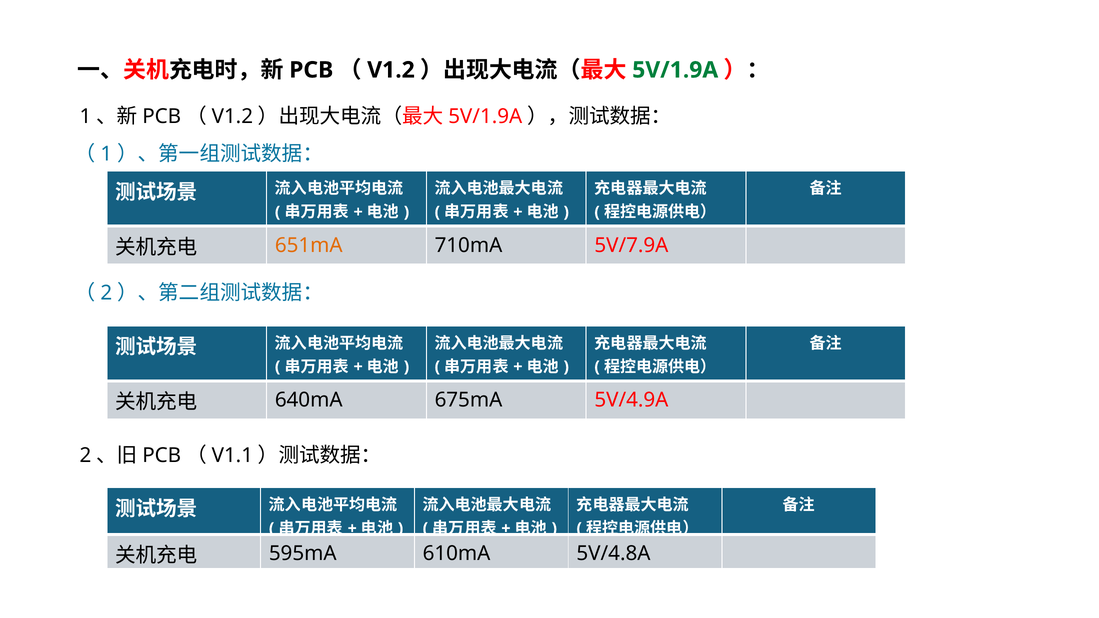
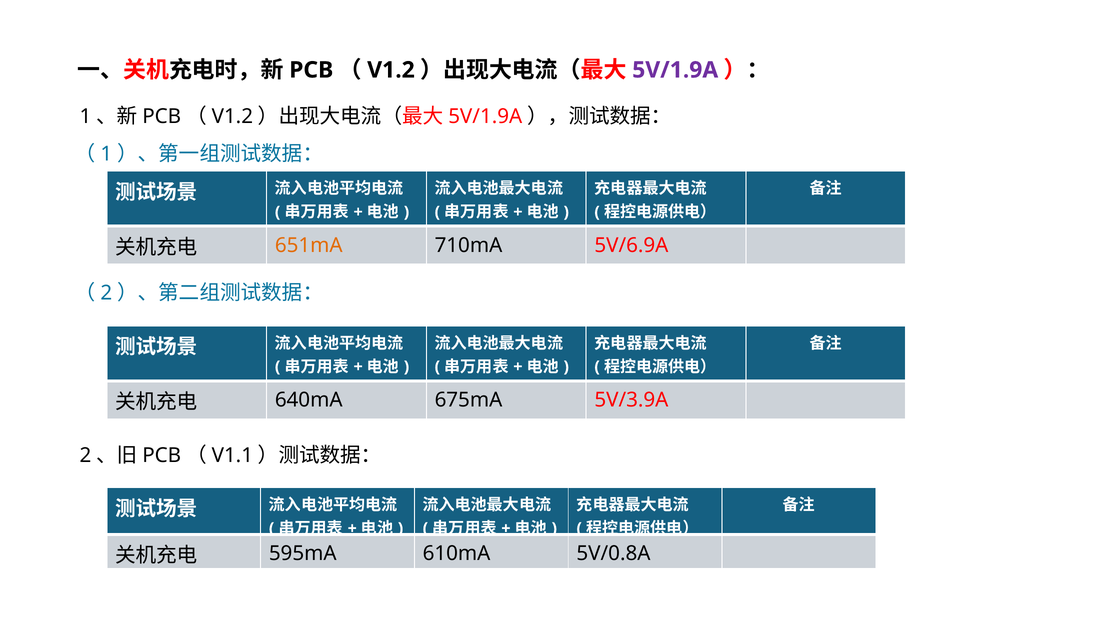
5V/1.9A colour: green -> purple (675, 70)
5V/7.9A: 5V/7.9A -> 5V/6.9A (631, 245)
5V/4.9A: 5V/4.9A -> 5V/3.9A (631, 400)
5V/4.8A: 5V/4.8A -> 5V/0.8A (613, 554)
